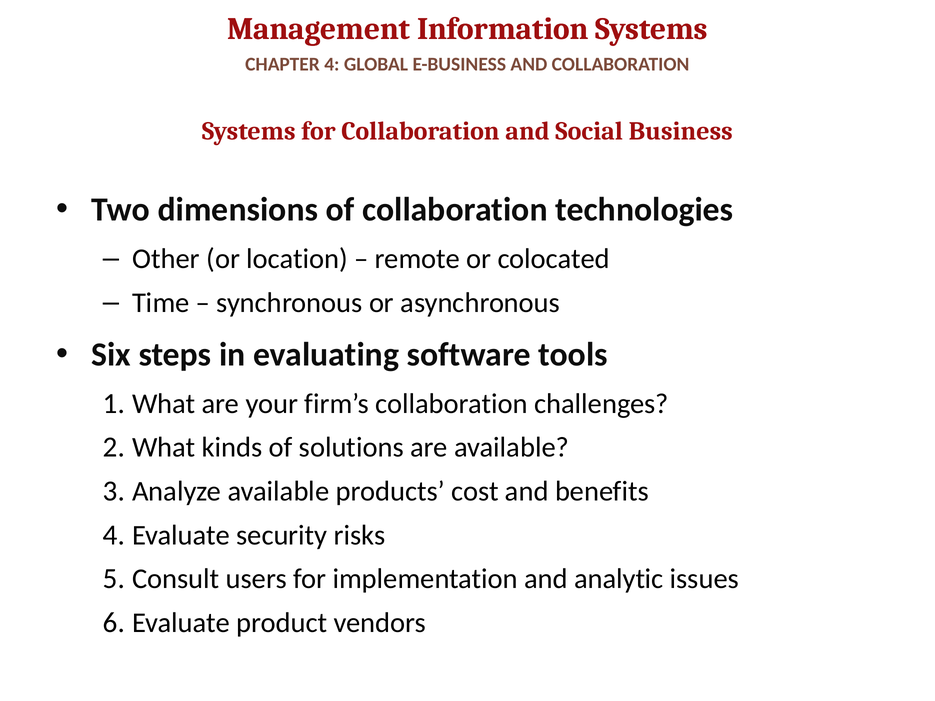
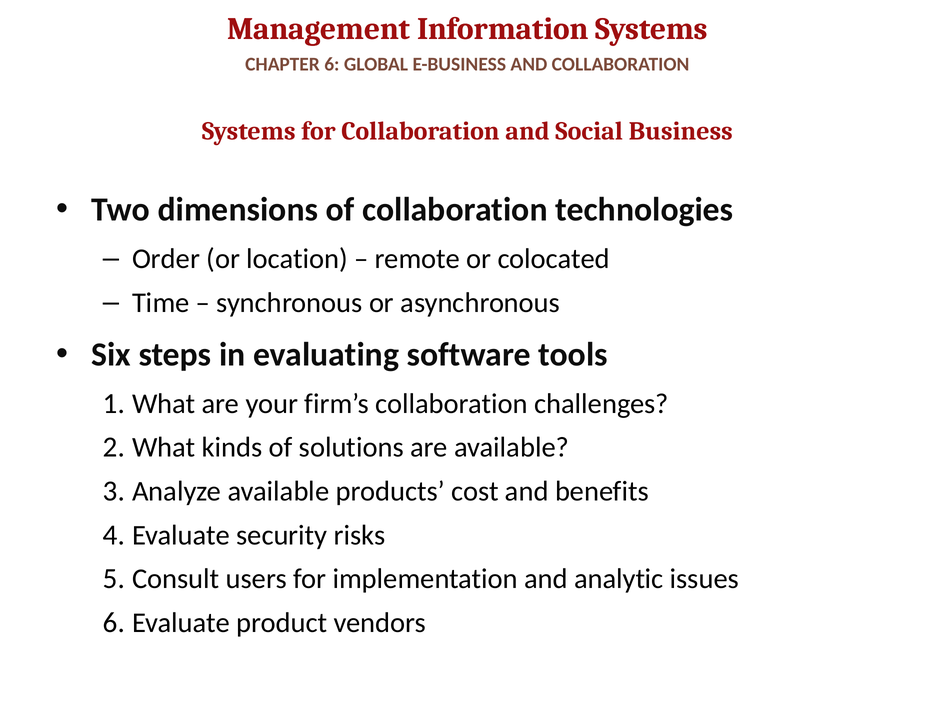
4: 4 -> 6 (332, 64)
Other: Other -> Order (166, 259)
